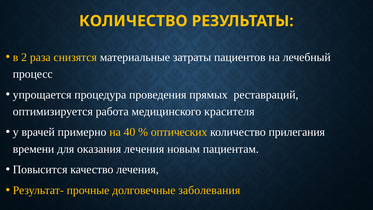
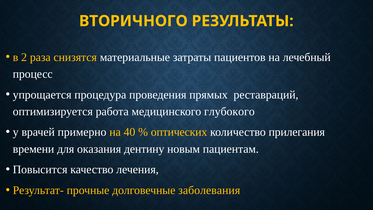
КОЛИЧЕСТВО: КОЛИЧЕСТВО -> ВТОРИЧНОГО (133, 21)
красителя: красителя -> глубокого (229, 111)
оказания лечения: лечения -> дентину (144, 149)
